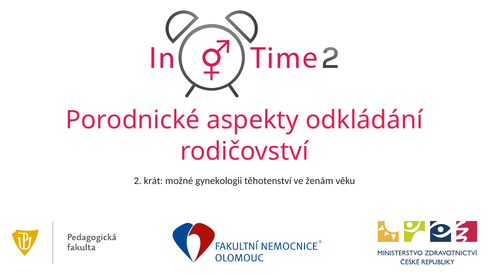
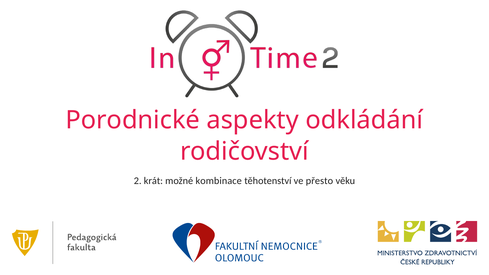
gynekologii: gynekologii -> kombinace (219, 181)
ženám: ženám -> přesto (319, 181)
